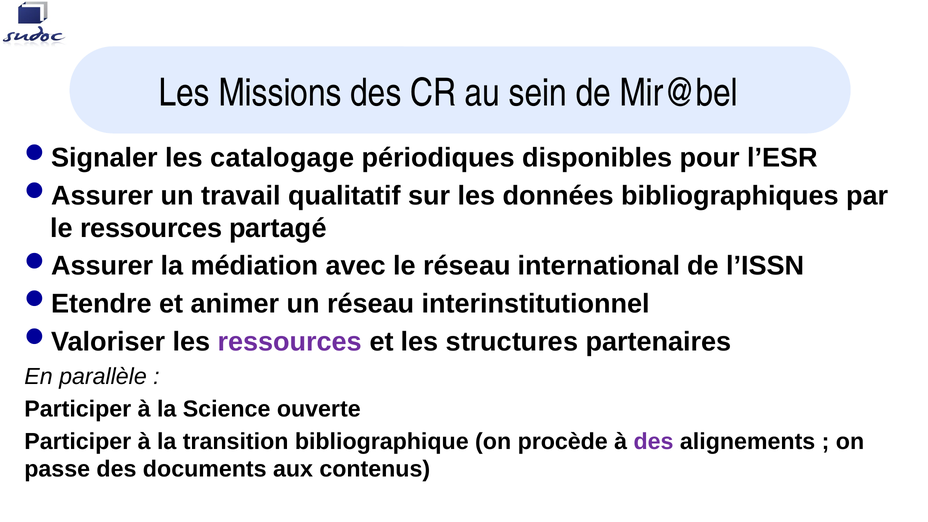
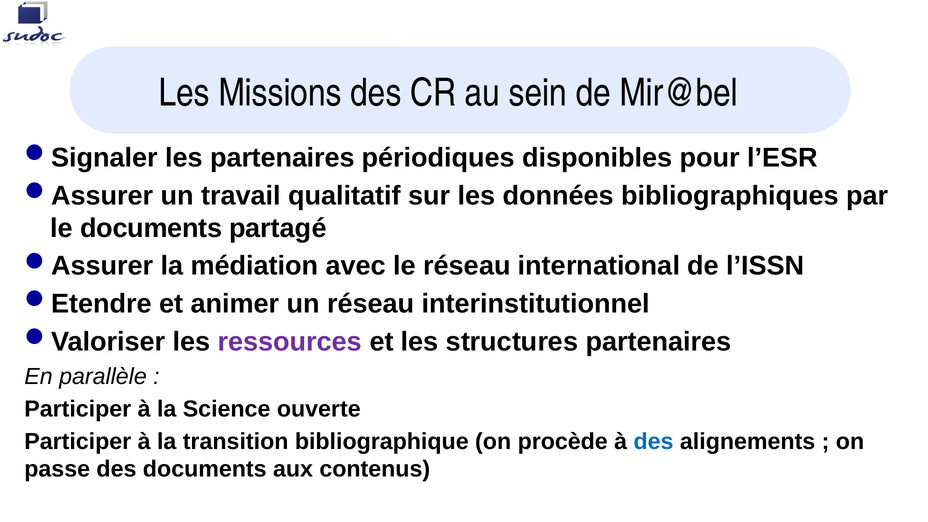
les catalogage: catalogage -> partenaires (282, 158)
le ressources: ressources -> documents (151, 228)
des colour: purple -> blue (654, 441)
